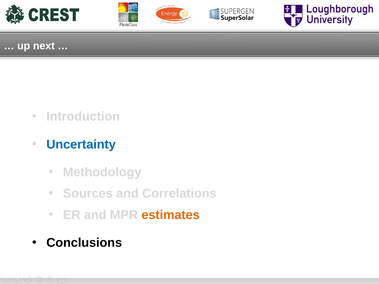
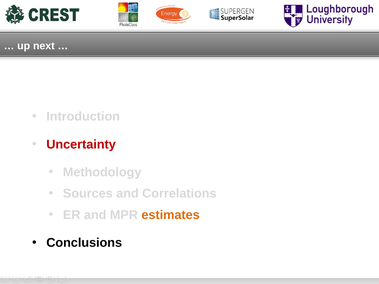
Uncertainty colour: blue -> red (81, 144)
